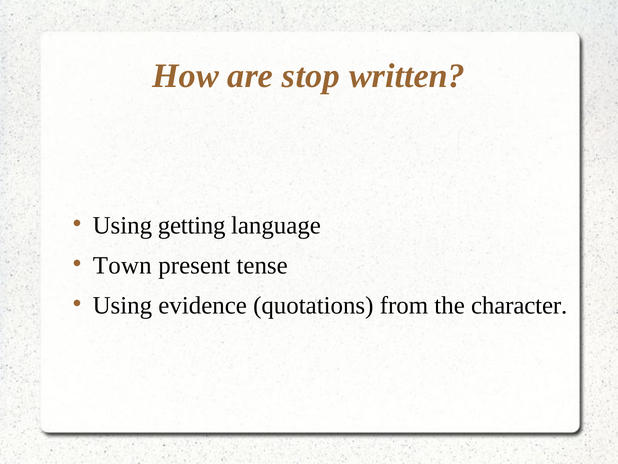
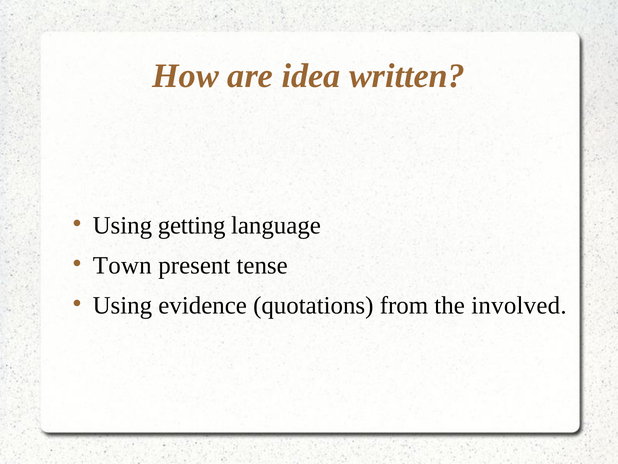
stop: stop -> idea (311, 76)
character: character -> involved (519, 305)
